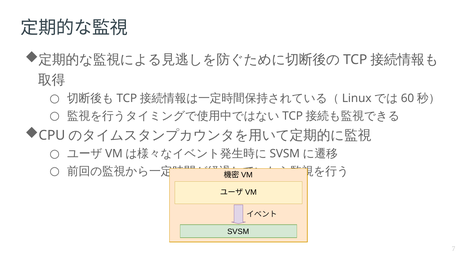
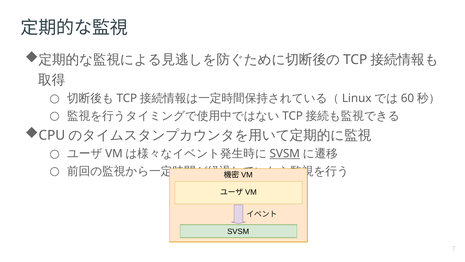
SVSM underline: none -> present (285, 153)
